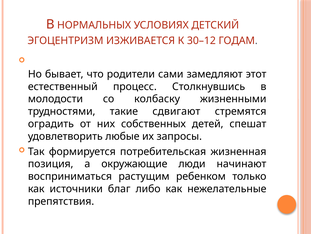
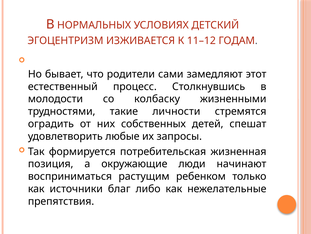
30–12: 30–12 -> 11–12 (201, 41)
сдвигают: сдвигают -> личности (176, 111)
